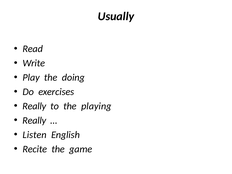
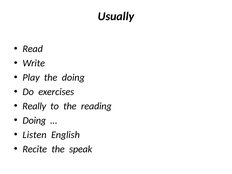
playing: playing -> reading (96, 106)
Really: Really -> Doing (34, 120)
game: game -> speak (81, 149)
